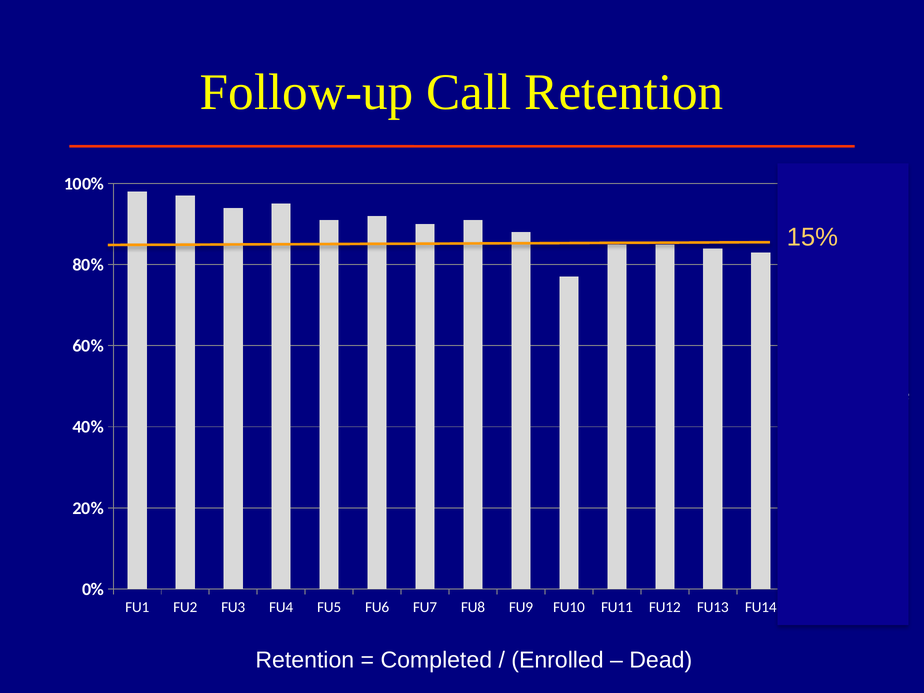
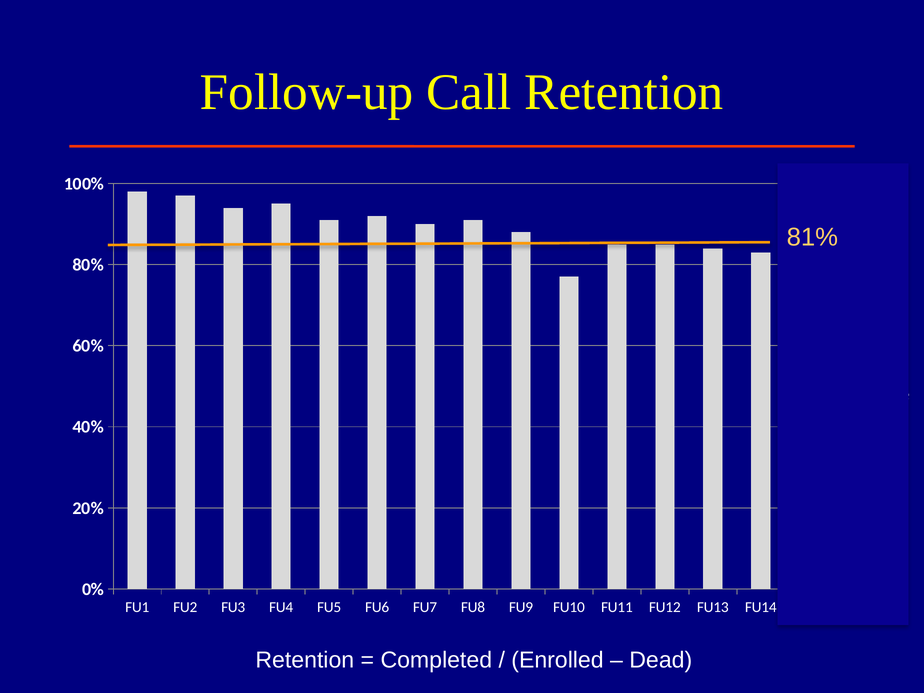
15%: 15% -> 81% (812, 237)
